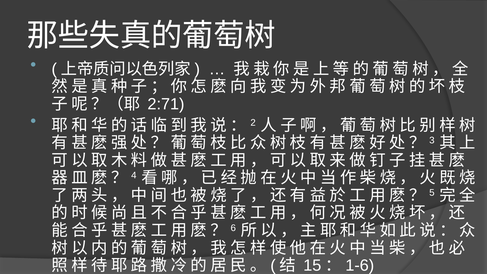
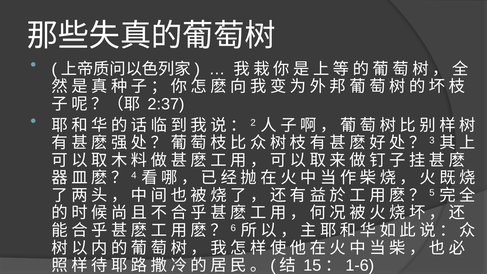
2:71: 2:71 -> 2:37 (166, 104)
